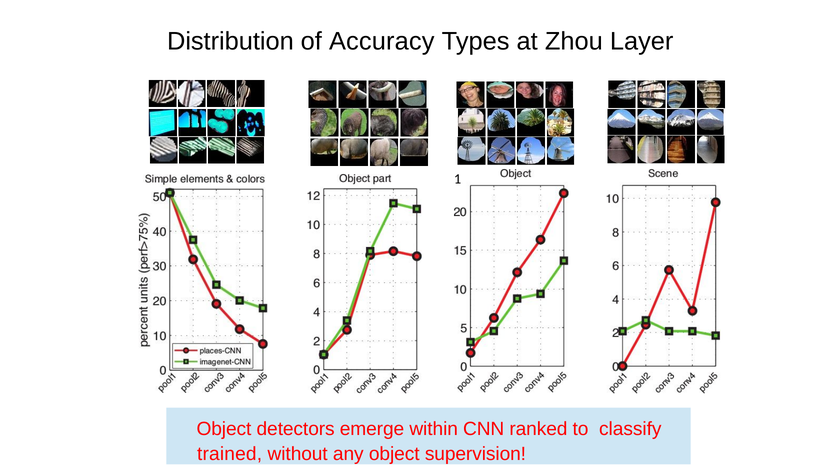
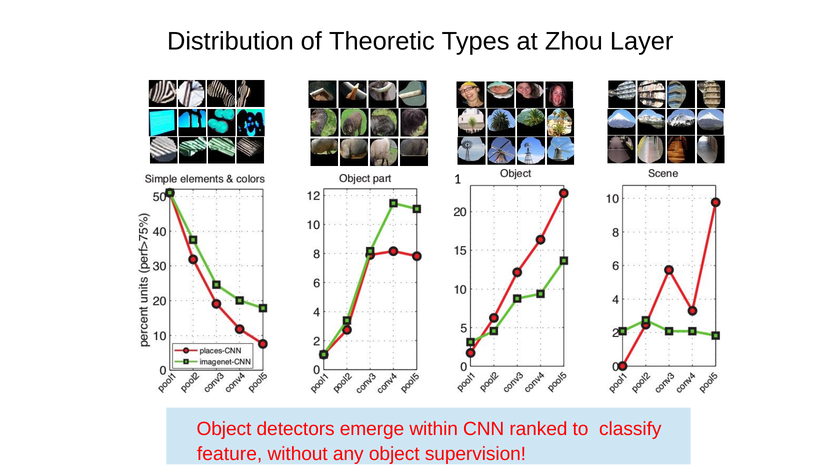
Accuracy: Accuracy -> Theoretic (382, 41)
trained: trained -> feature (230, 455)
